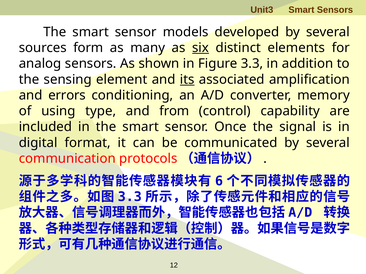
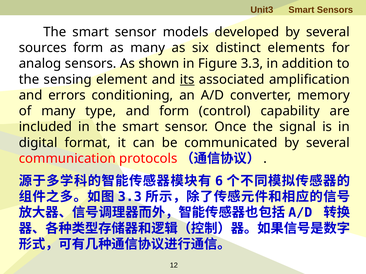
six underline: present -> none (201, 48)
of using: using -> many (58, 111)
and from: from -> form (174, 111)
